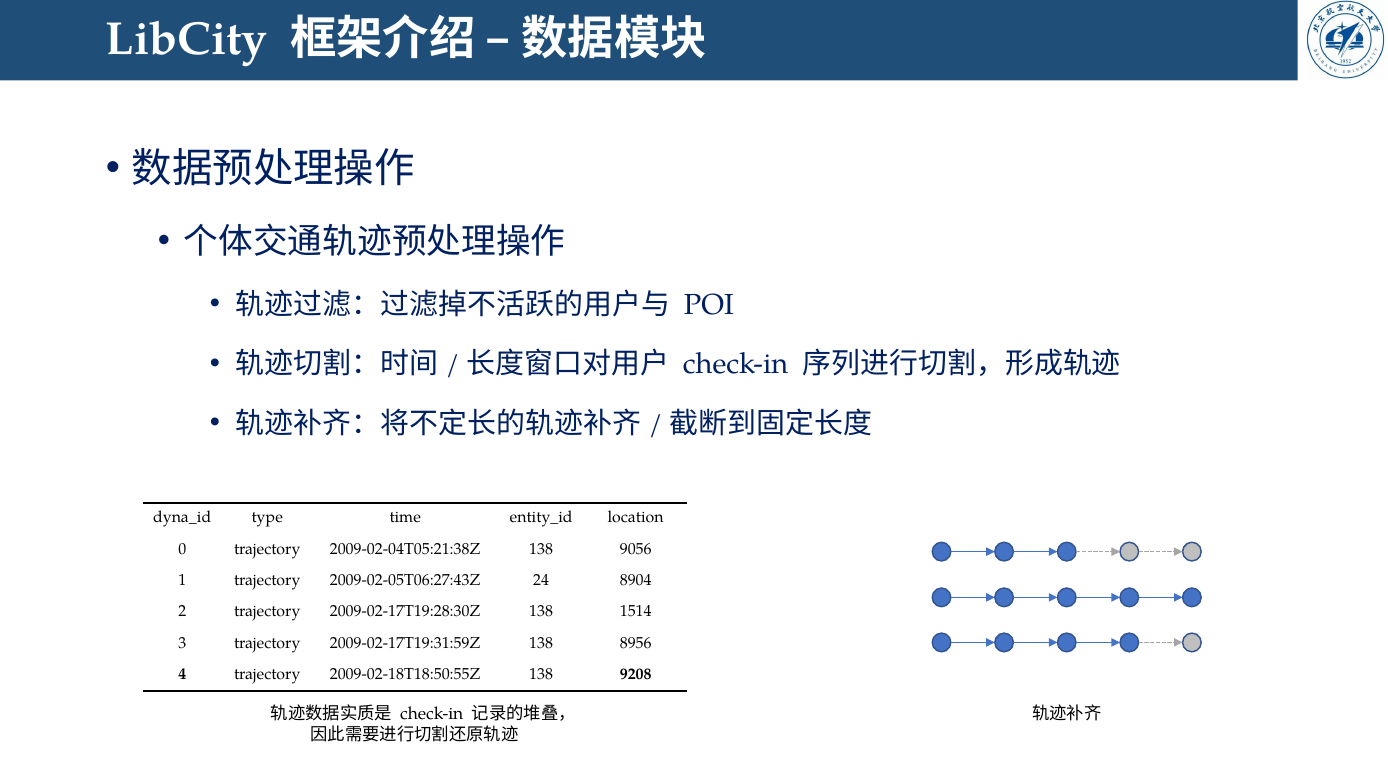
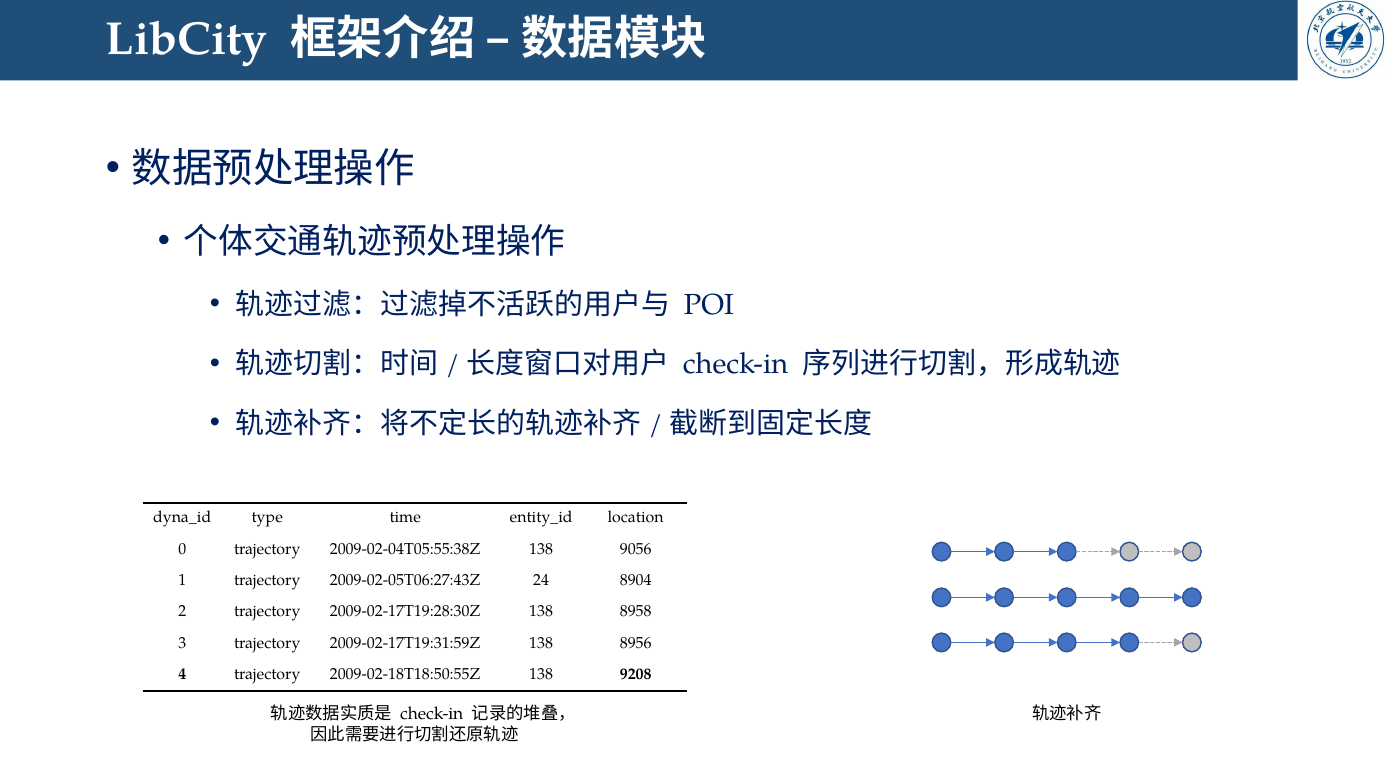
2009-02-04T05:21:38Z: 2009-02-04T05:21:38Z -> 2009-02-04T05:55:38Z (405, 549)
1514: 1514 -> 8958 (636, 611)
